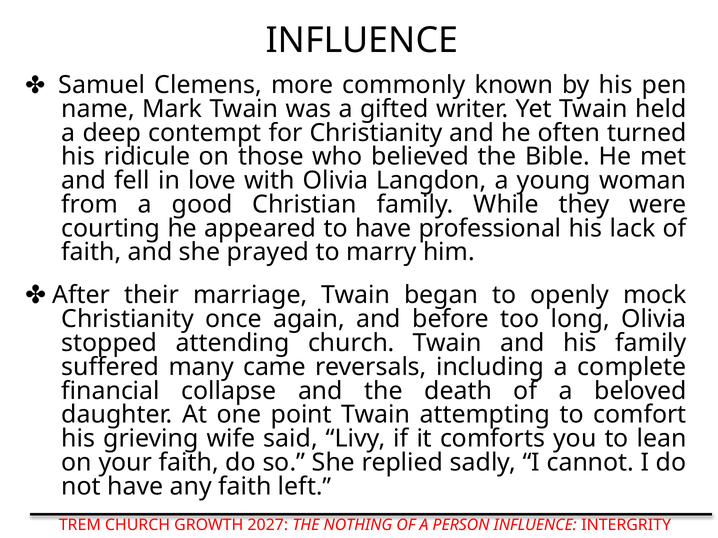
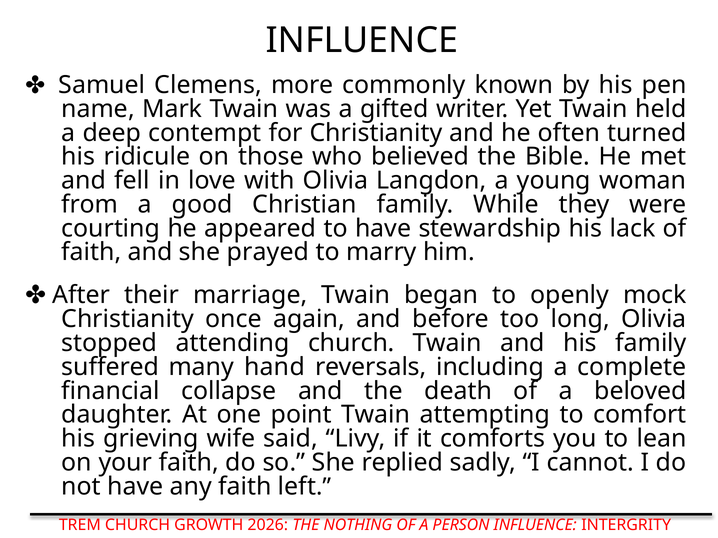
professional: professional -> stewardship (490, 229)
came: came -> hand (275, 367)
2027: 2027 -> 2026 (268, 525)
